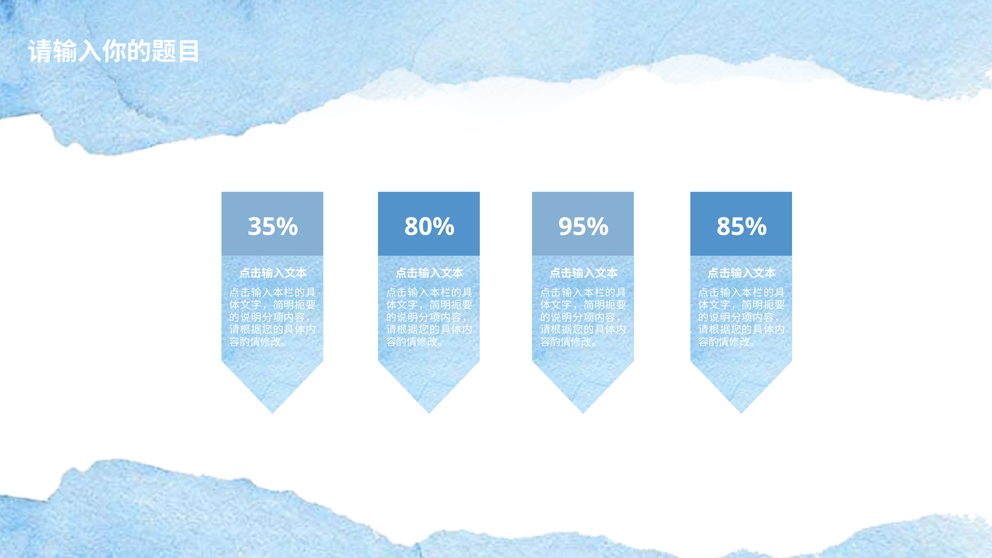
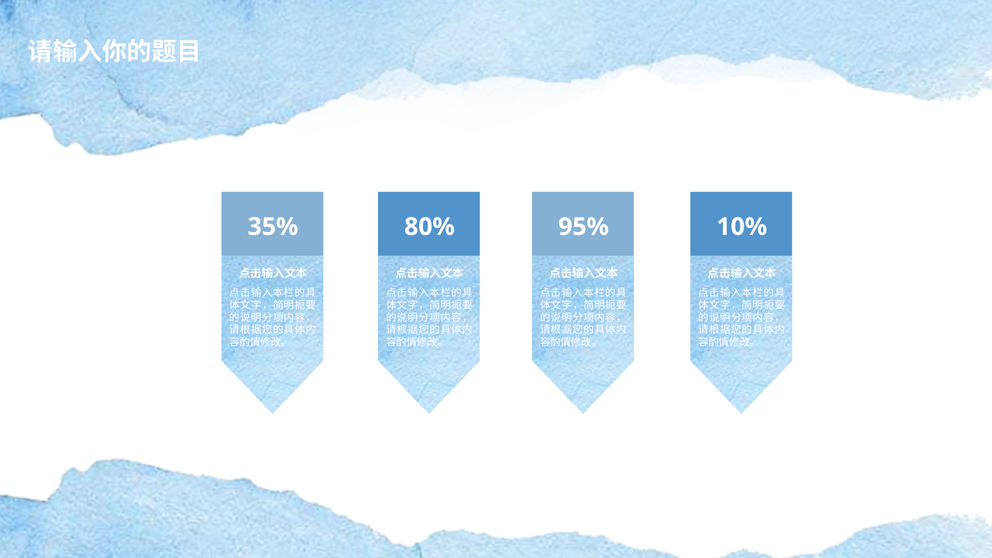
85%: 85% -> 10% (742, 227)
